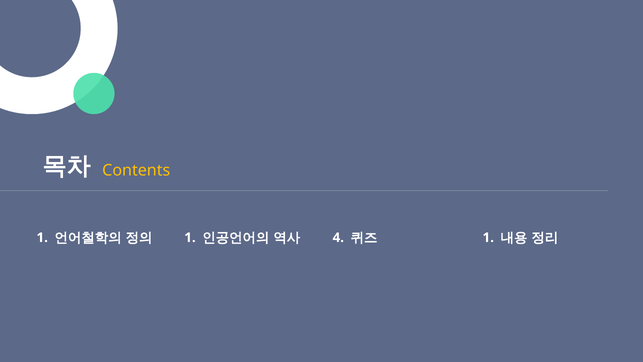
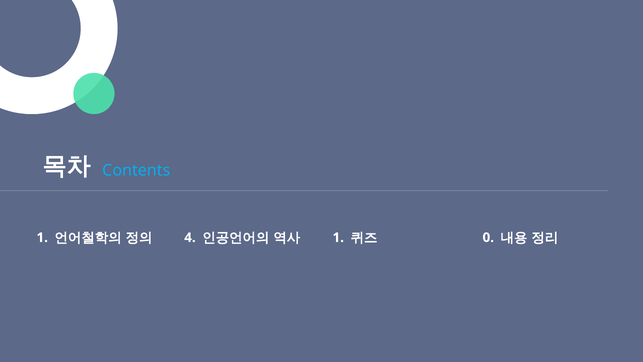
Contents colour: yellow -> light blue (136, 170)
1: 1 -> 4 (190, 237)
4: 4 -> 1 (338, 237)
1: 1 -> 0 (488, 237)
